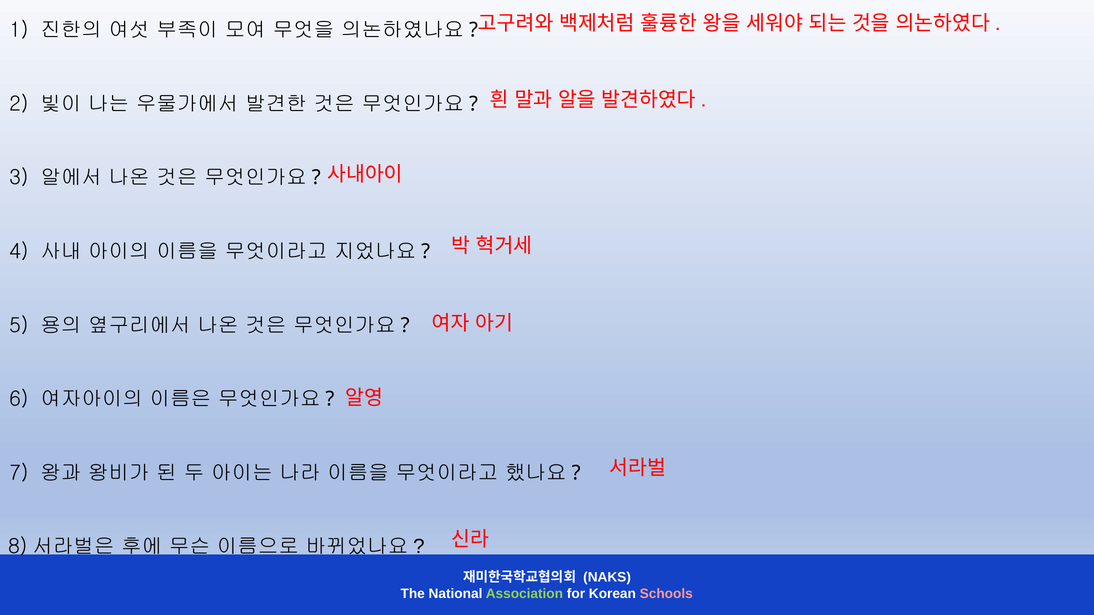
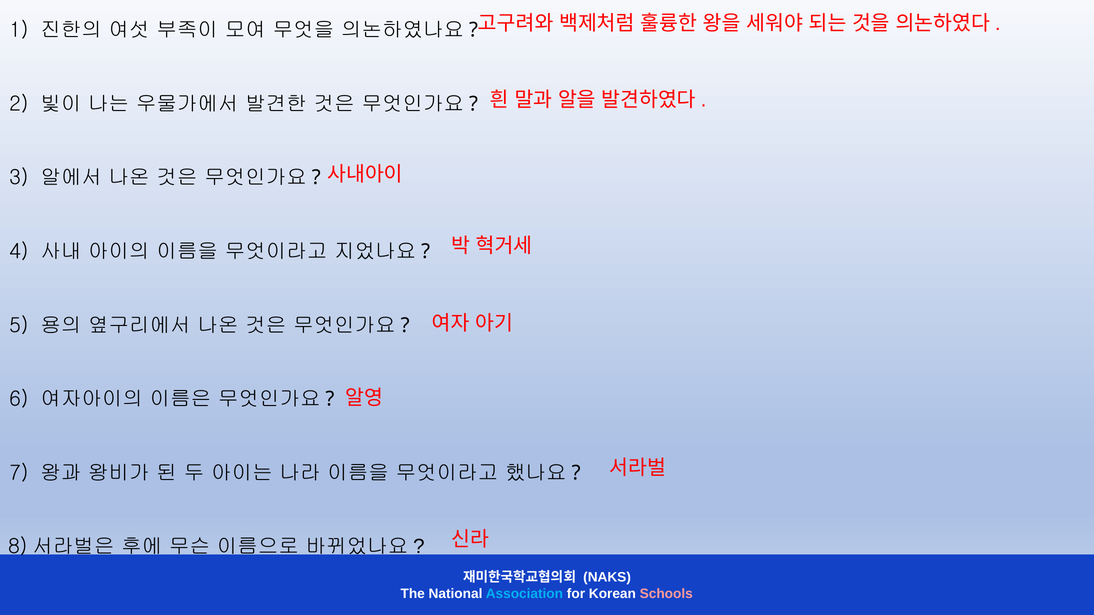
Association colour: light green -> light blue (524, 594)
